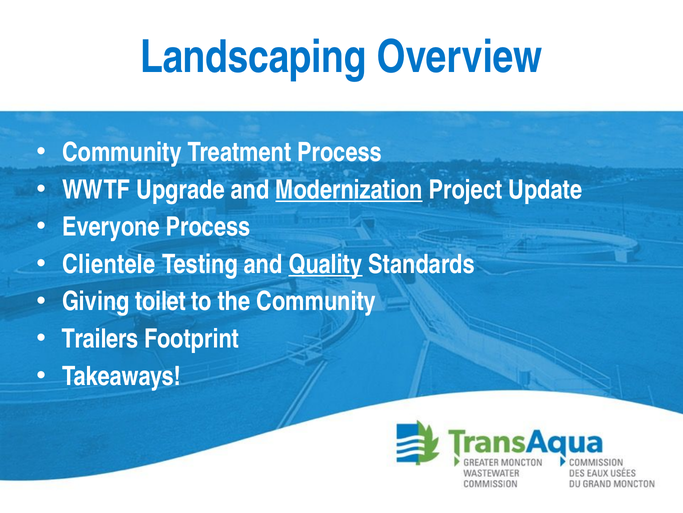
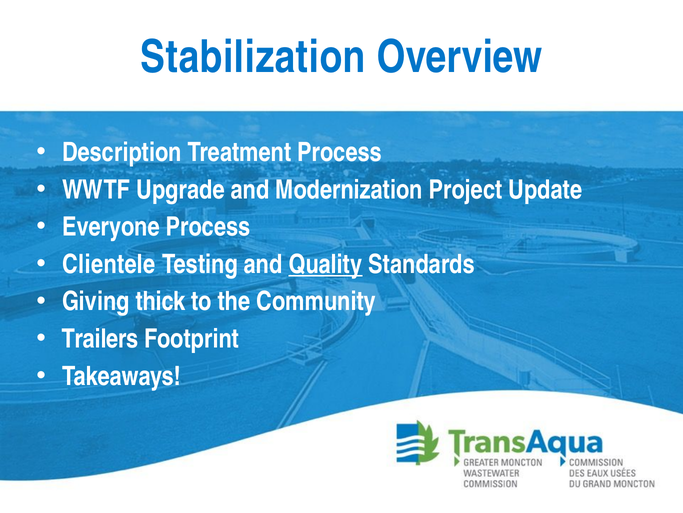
Landscaping: Landscaping -> Stabilization (253, 57)
Community: Community -> Description (122, 152)
Modernization underline: present -> none (349, 190)
toilet: toilet -> thick (161, 301)
